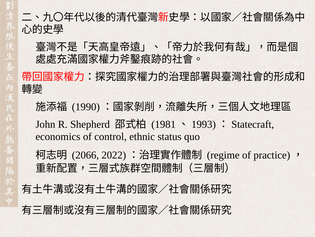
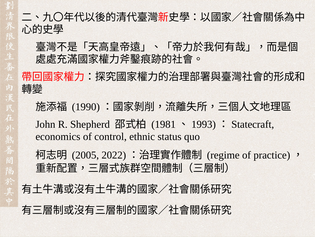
2066: 2066 -> 2005 (85, 155)
